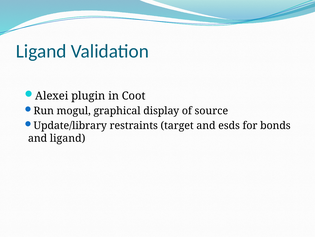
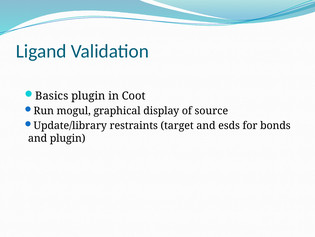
Alexei: Alexei -> Basics (52, 96)
and ligand: ligand -> plugin (68, 138)
